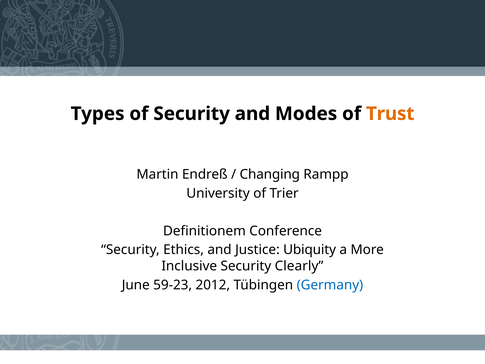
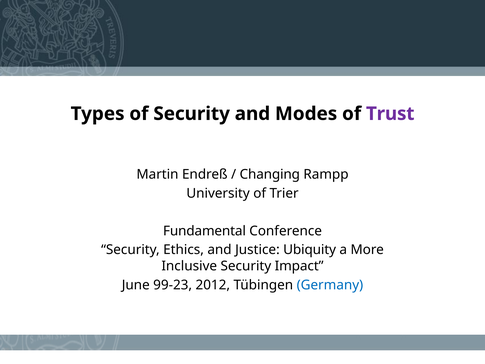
Trust colour: orange -> purple (390, 114)
Definitionem: Definitionem -> Fundamental (204, 231)
Clearly: Clearly -> Impact (299, 266)
59-23: 59-23 -> 99-23 (173, 285)
